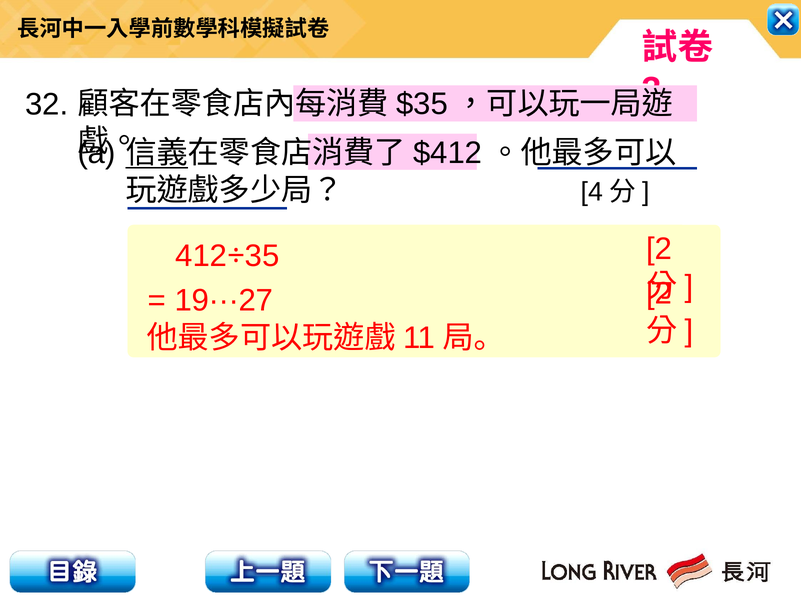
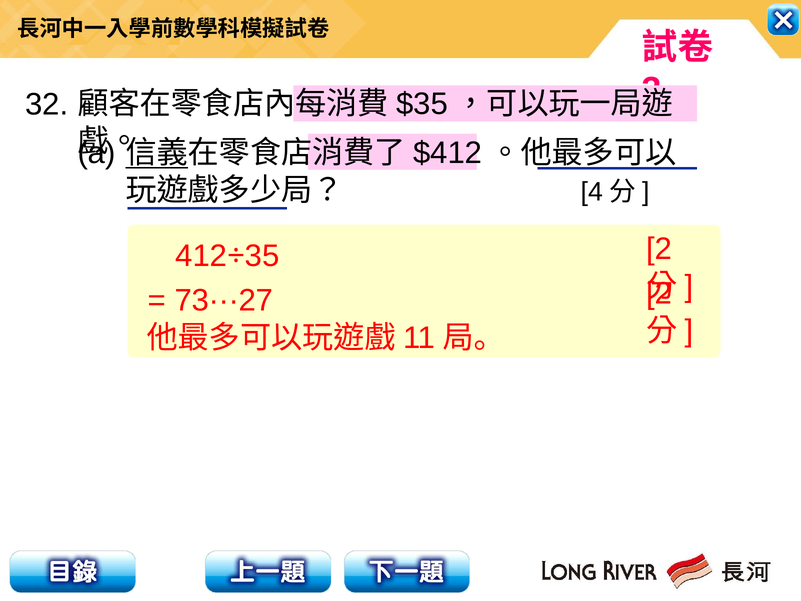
19···27: 19···27 -> 73···27 (224, 301)
